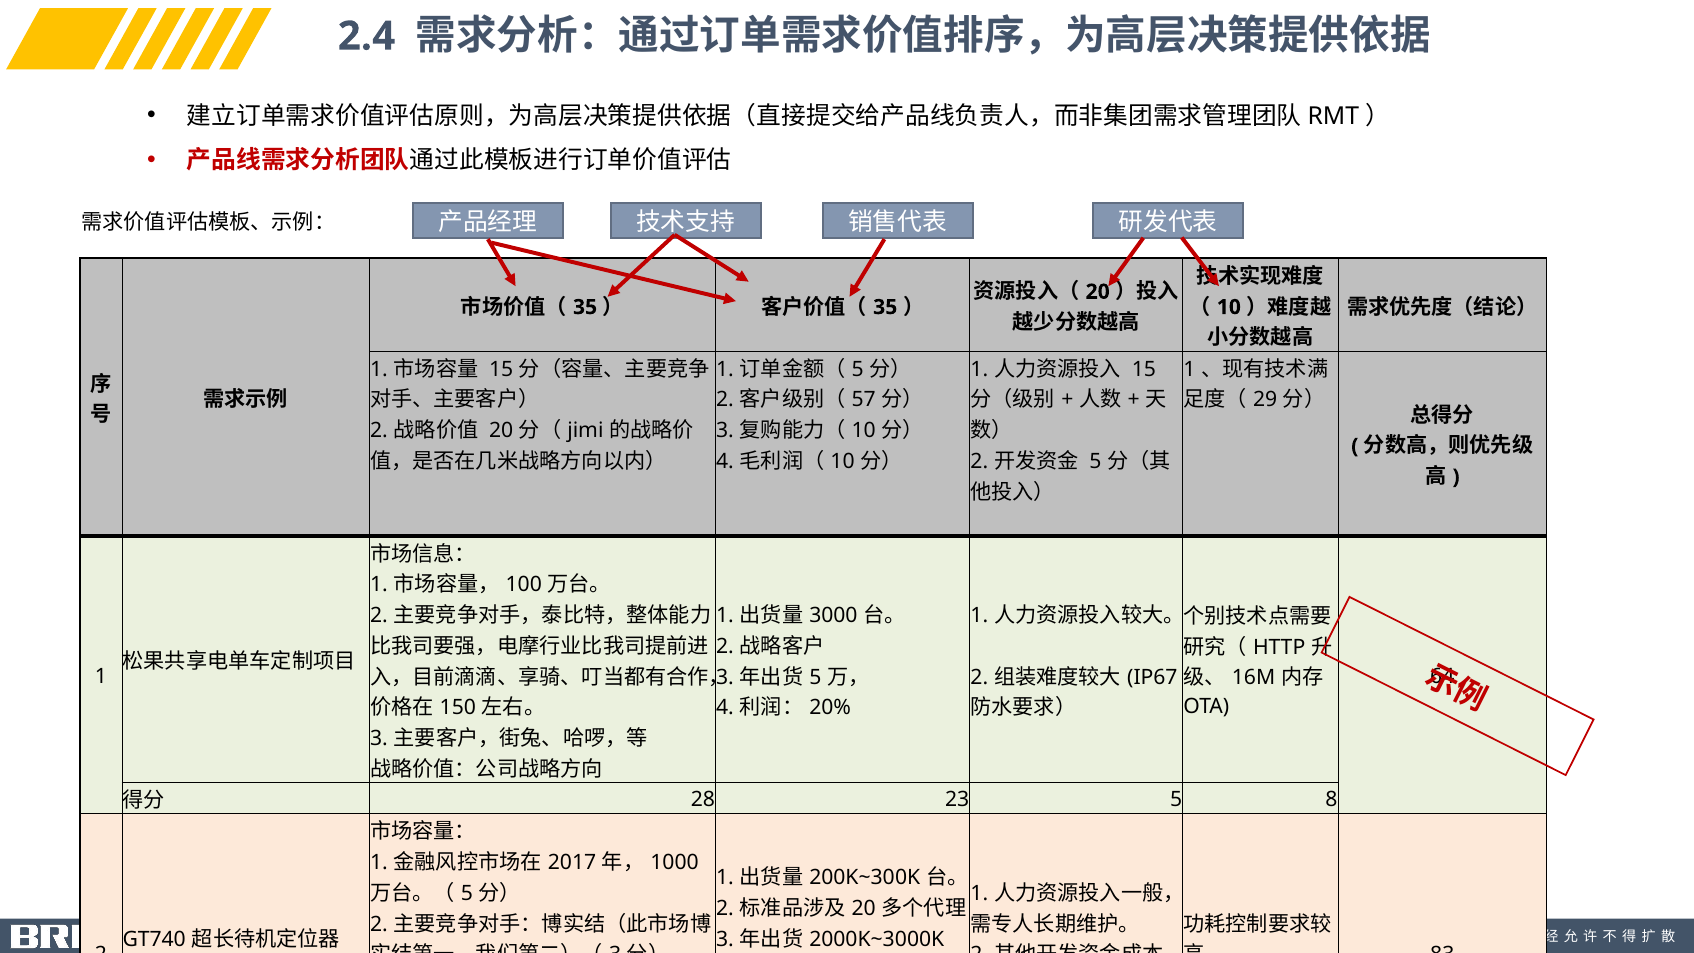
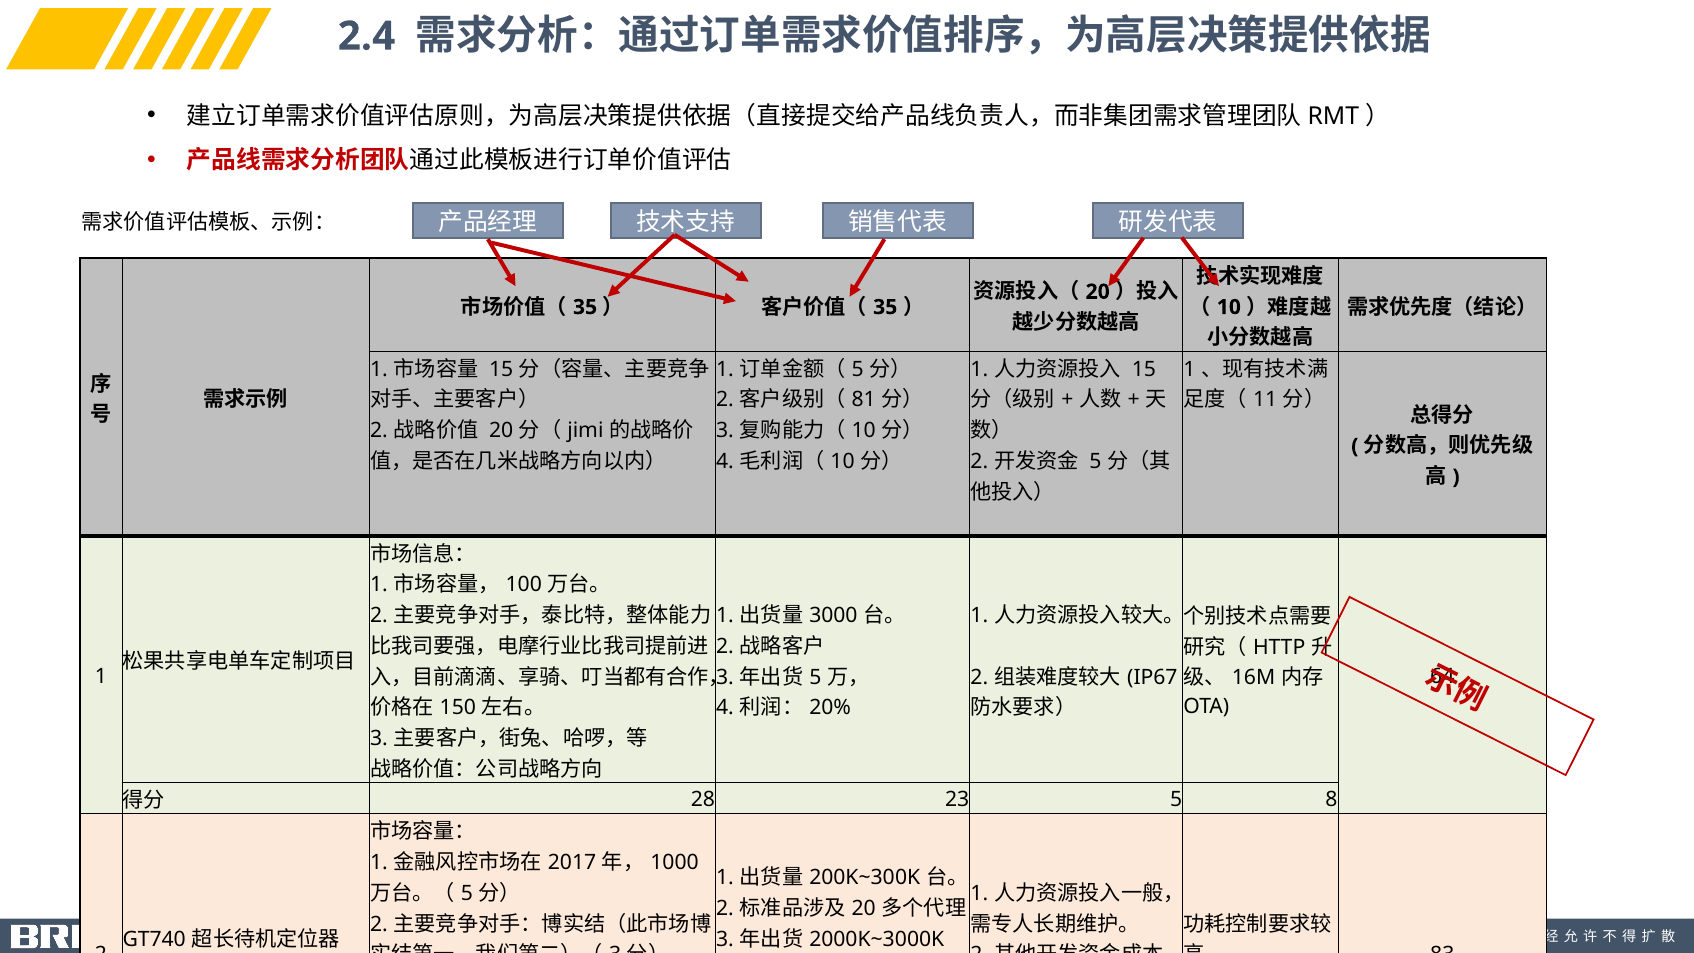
29: 29 -> 11 (1265, 400)
57: 57 -> 81 (864, 400)
